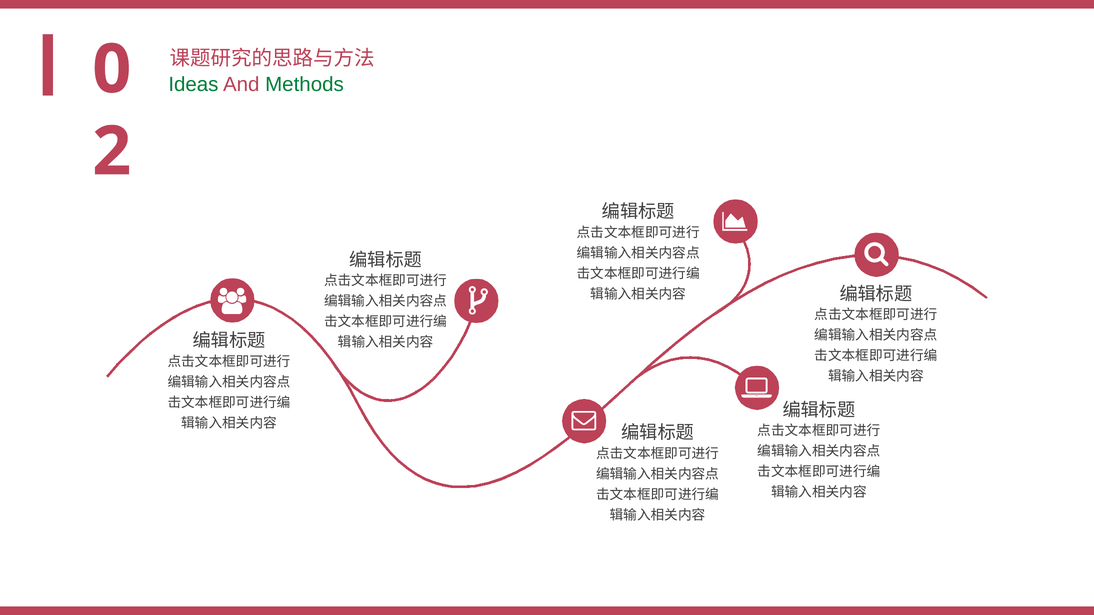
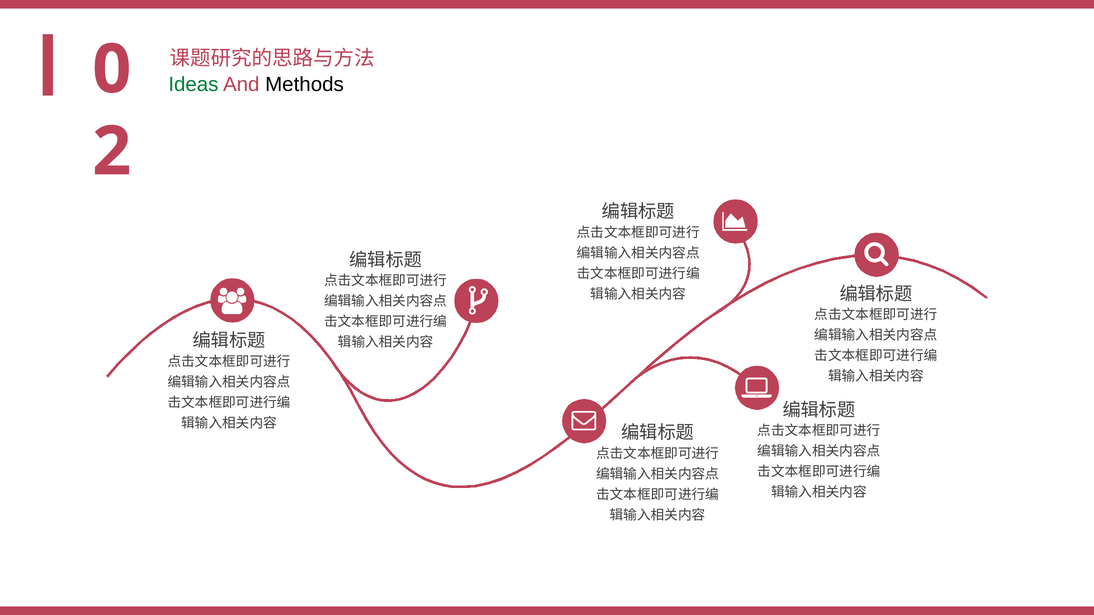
Methods colour: green -> black (304, 85)
